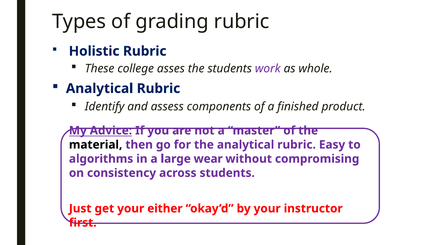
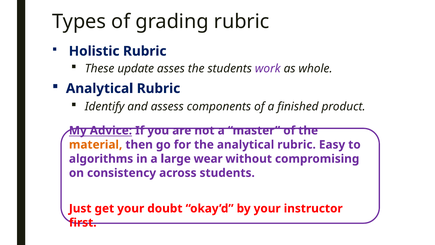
college: college -> update (136, 69)
material colour: black -> orange (96, 145)
either: either -> doubt (165, 208)
